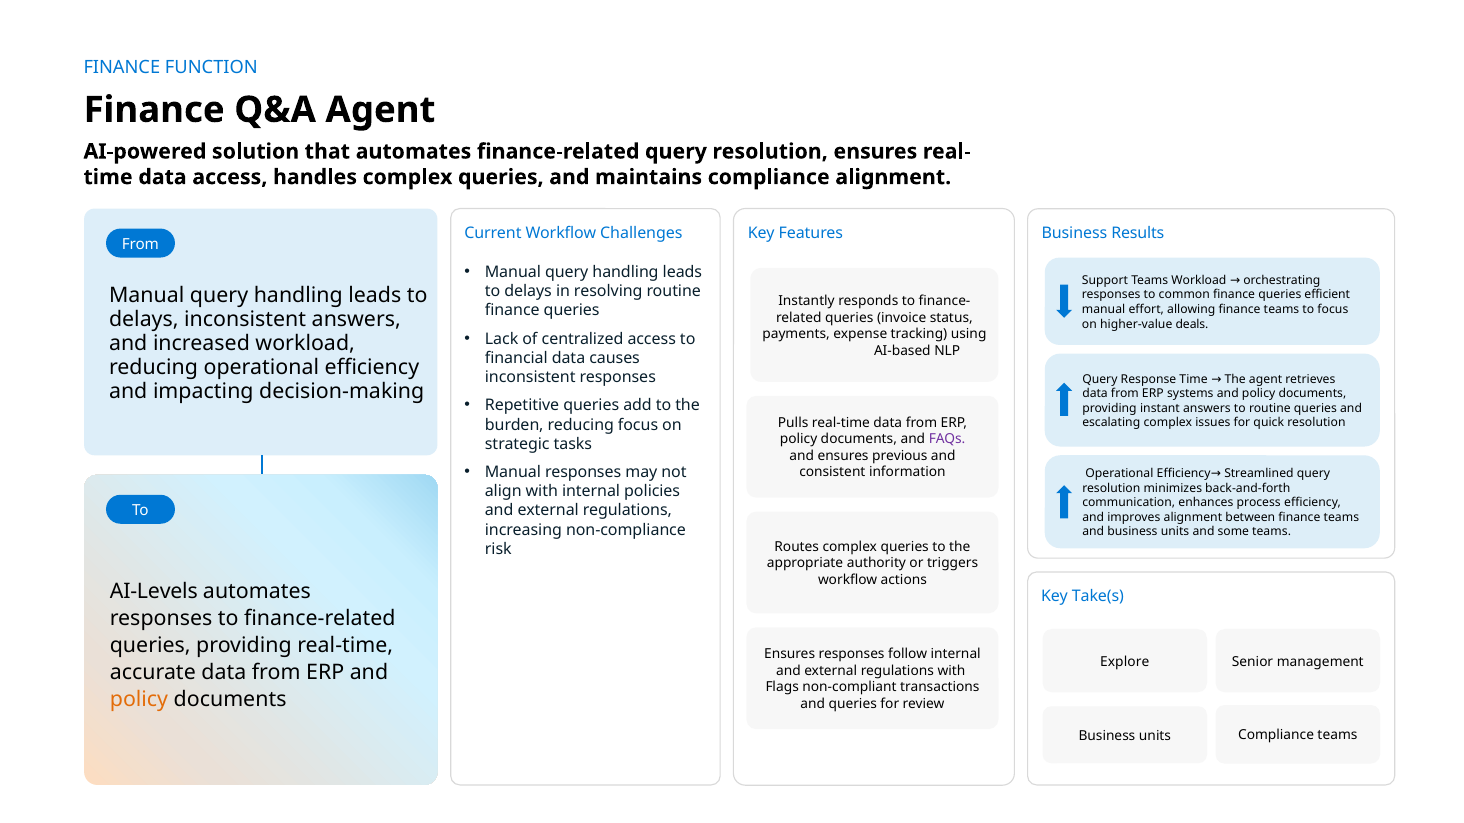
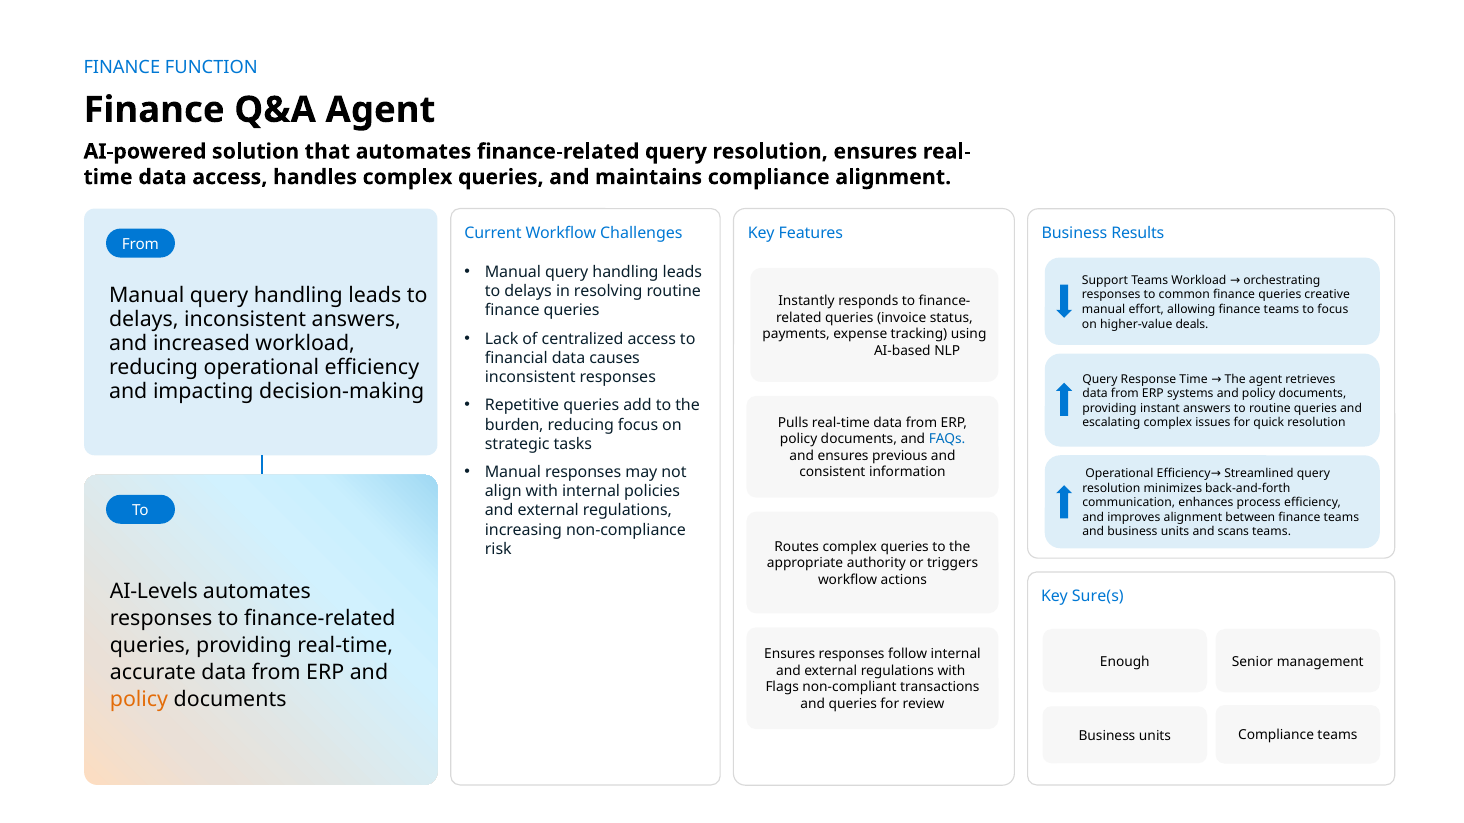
efficient: efficient -> creative (1327, 295)
FAQs colour: purple -> blue (947, 440)
some: some -> scans (1233, 532)
Take(s: Take(s -> Sure(s (1098, 597)
Explore: Explore -> Enough (1125, 662)
